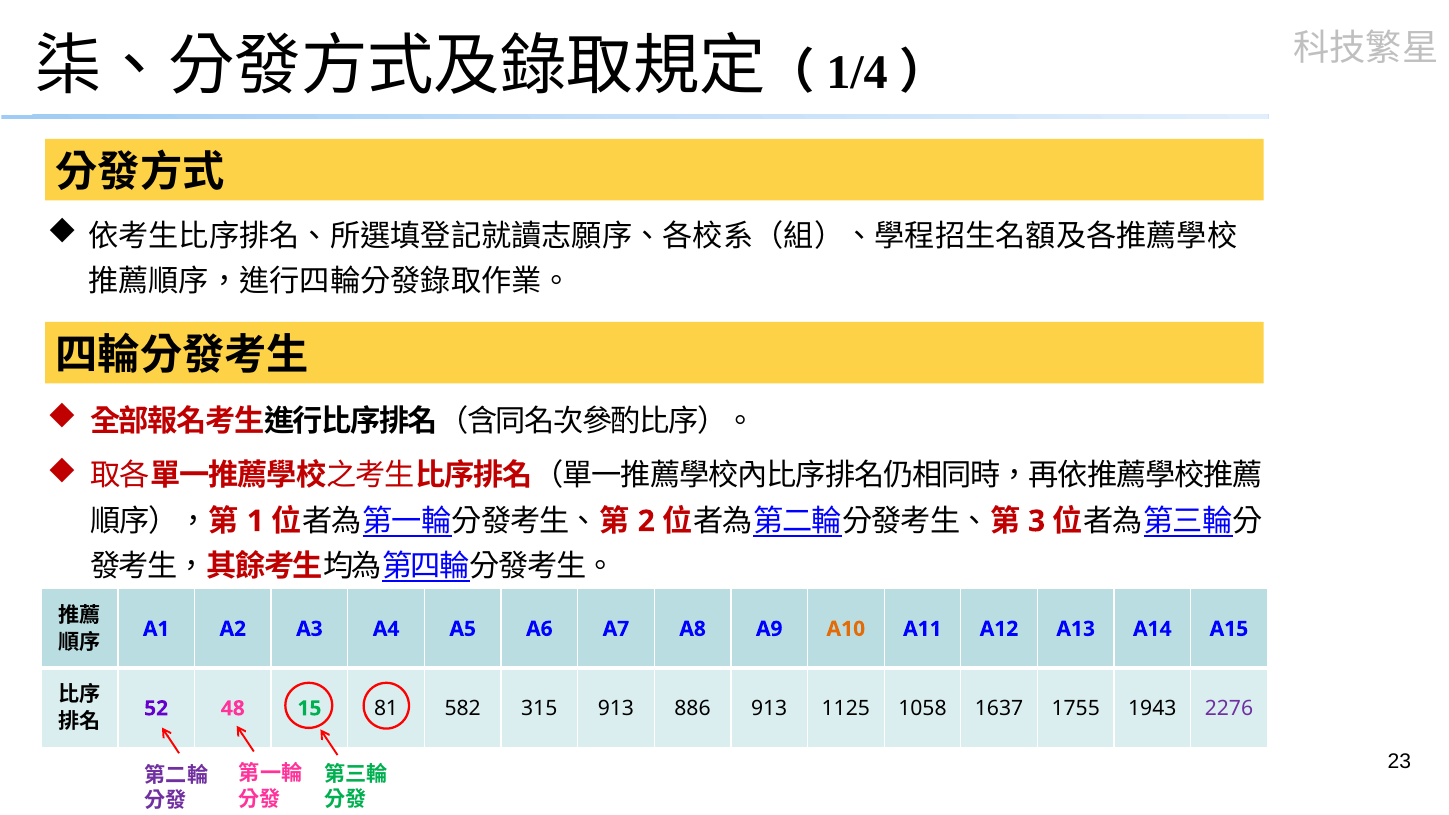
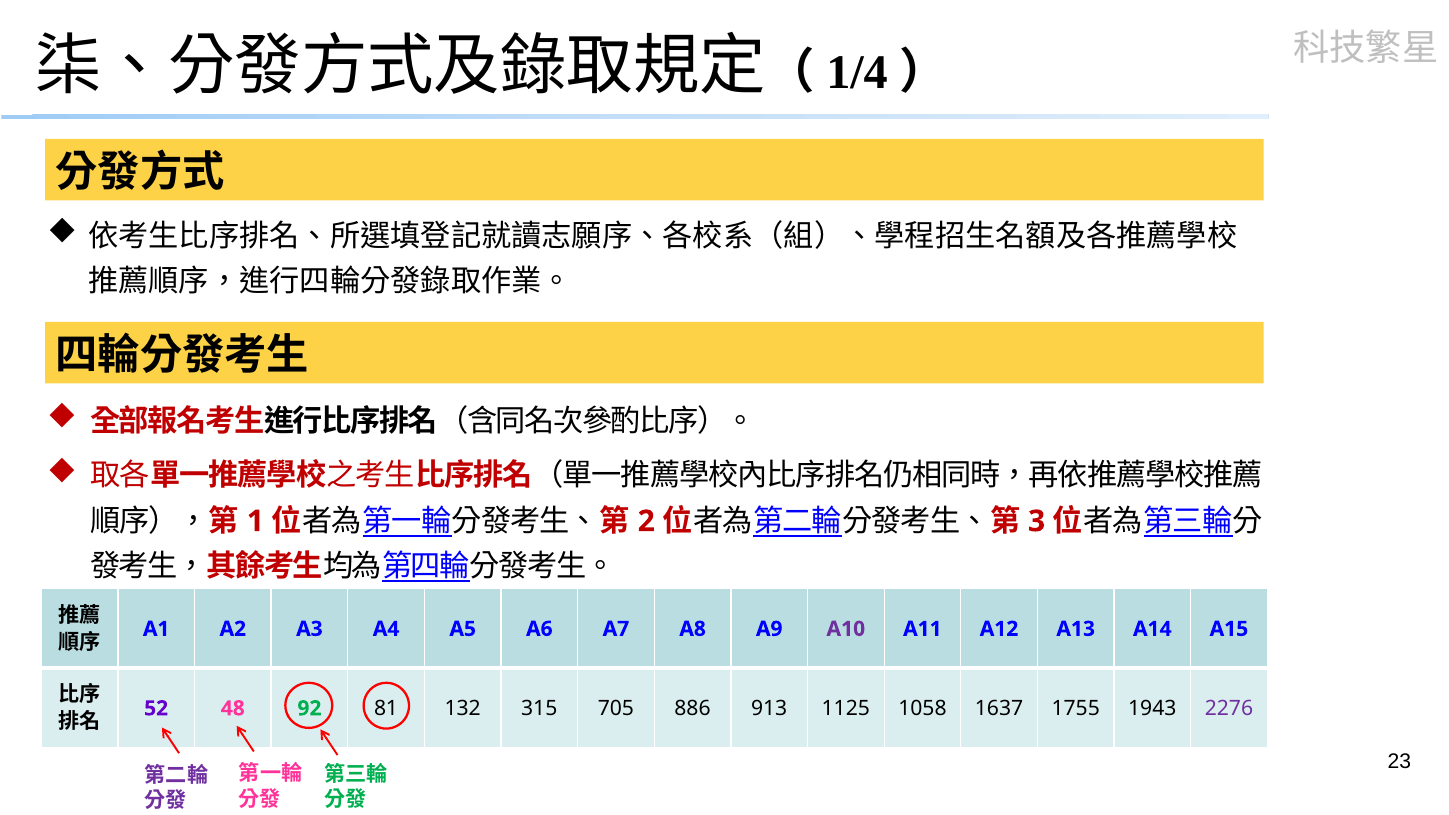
A10 colour: orange -> purple (846, 629)
15: 15 -> 92 (309, 708)
582: 582 -> 132 (463, 708)
315 913: 913 -> 705 (616, 708)
